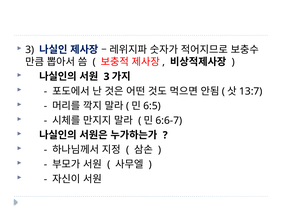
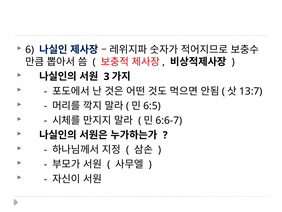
3: 3 -> 6 (30, 50)
